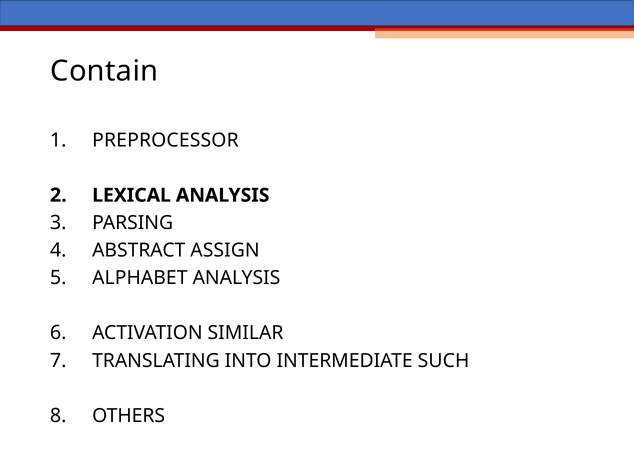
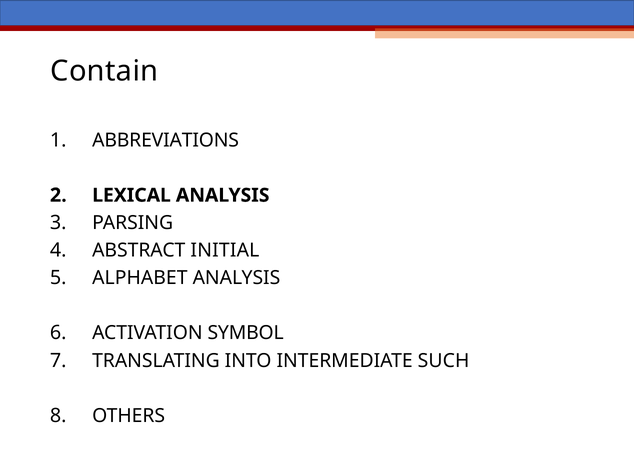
PREPROCESSOR: PREPROCESSOR -> ABBREVIATIONS (166, 140)
ASSIGN: ASSIGN -> INITIAL (225, 250)
SIMILAR: SIMILAR -> SYMBOL (246, 333)
